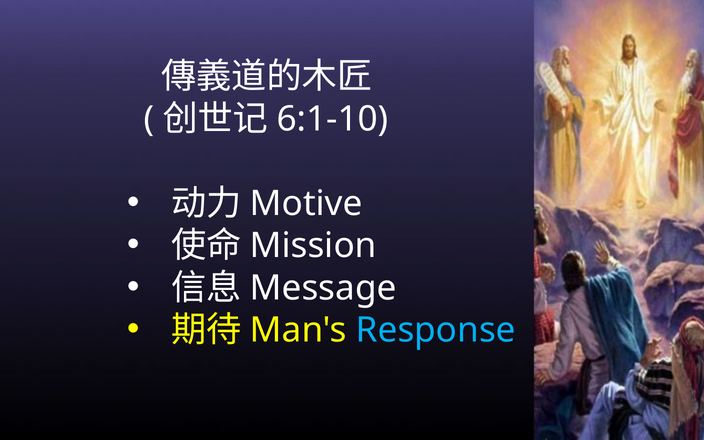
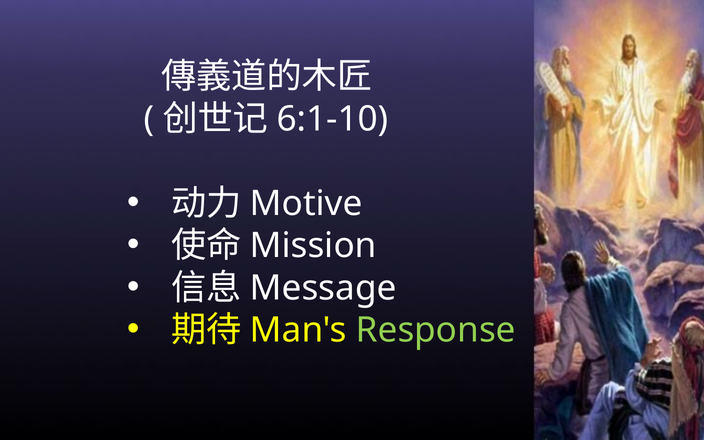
Response colour: light blue -> light green (436, 330)
